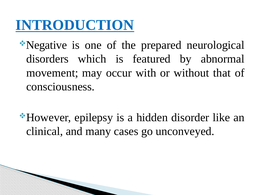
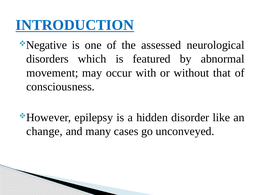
prepared: prepared -> assessed (161, 45)
clinical: clinical -> change (45, 131)
